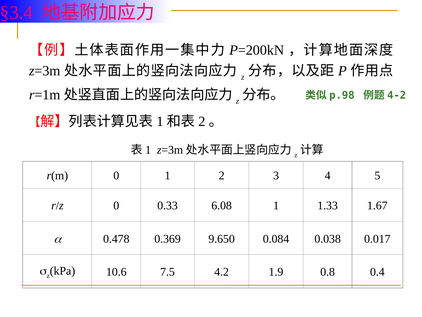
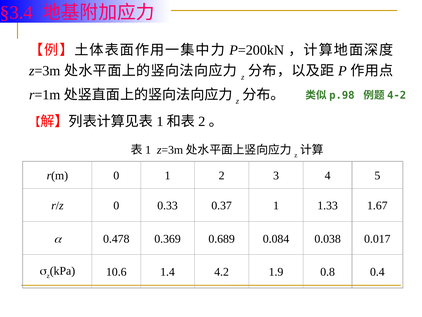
6.08: 6.08 -> 0.37 (222, 205)
9.650: 9.650 -> 0.689 (222, 239)
7.5: 7.5 -> 1.4 (168, 272)
